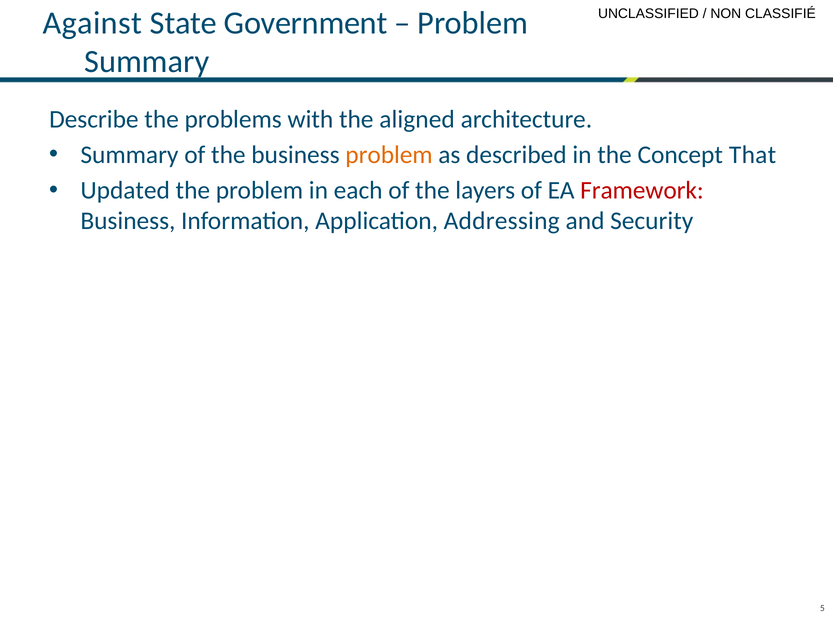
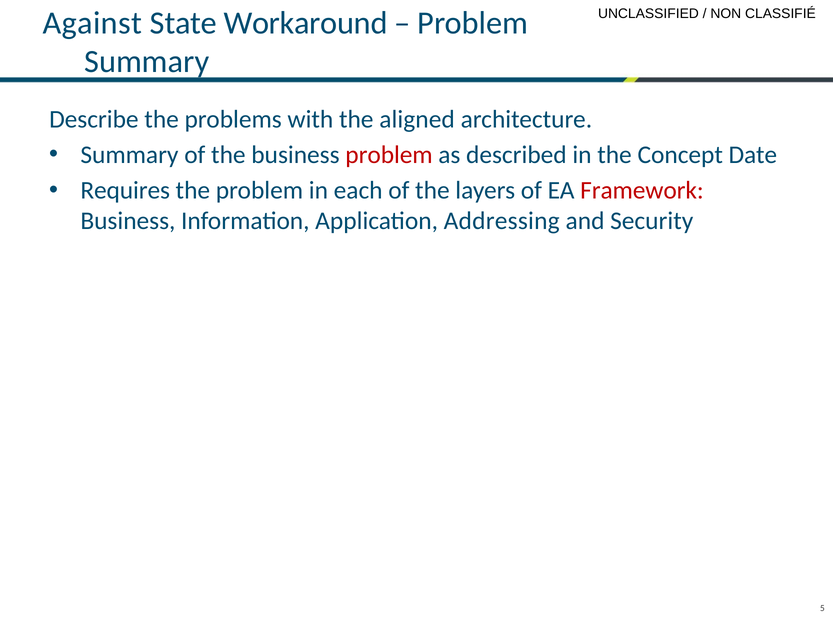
Government: Government -> Workaround (306, 23)
problem colour: orange -> red (389, 155)
That: That -> Date (753, 155)
Updated: Updated -> Requires (125, 191)
